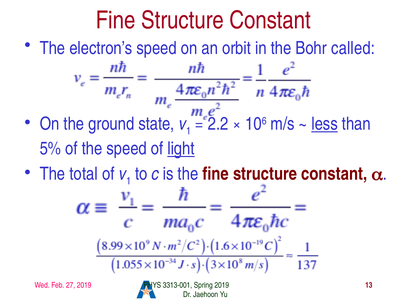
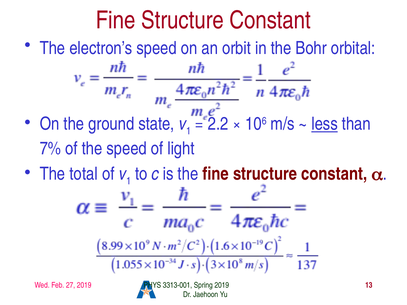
called: called -> orbital (353, 48)
5%: 5% -> 7% (50, 149)
light underline: present -> none (181, 149)
